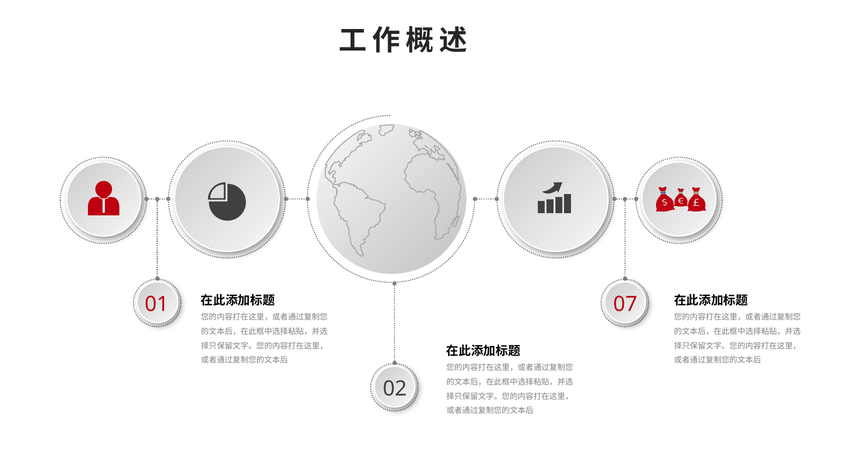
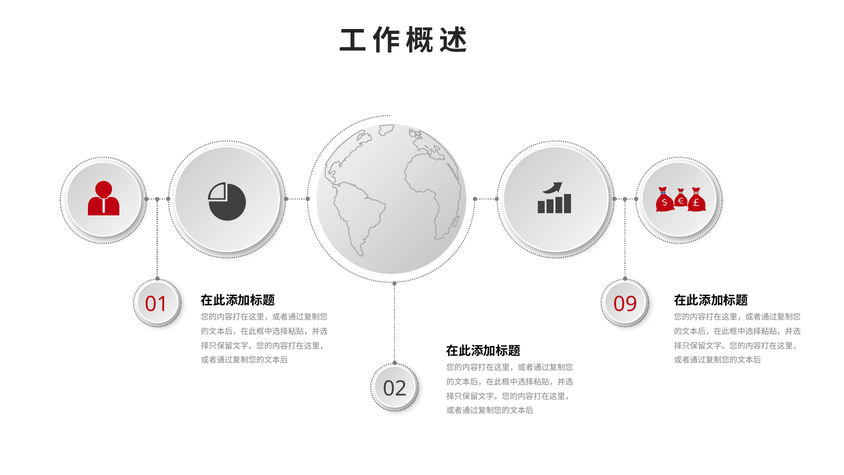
07: 07 -> 09 (625, 304)
